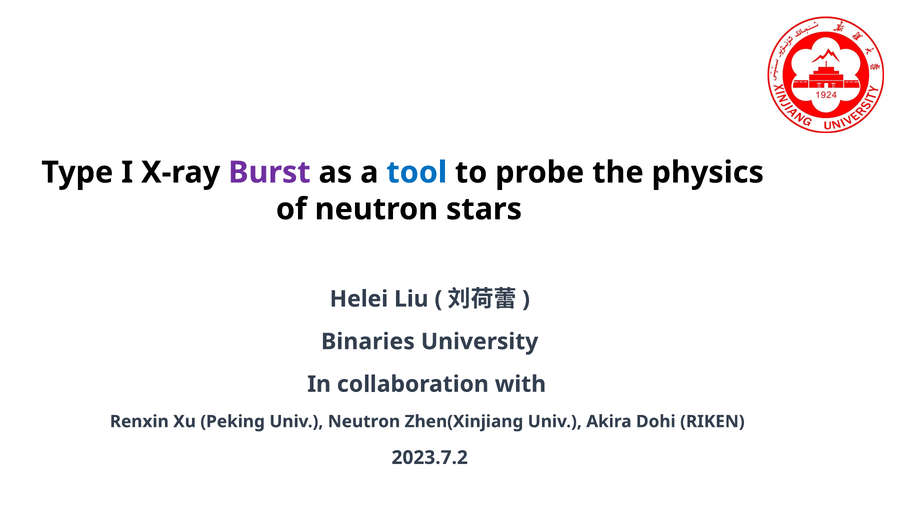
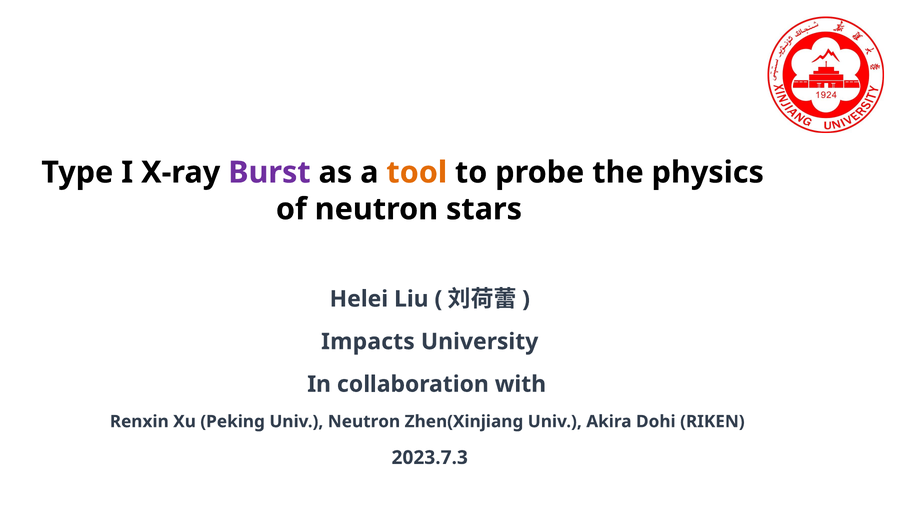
tool colour: blue -> orange (417, 172)
Binaries: Binaries -> Impacts (368, 342)
2023.7.2: 2023.7.2 -> 2023.7.3 (430, 457)
